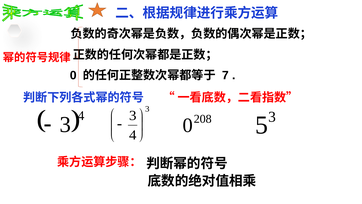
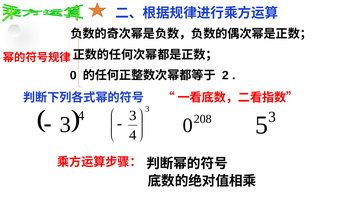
7: 7 -> 2 (225, 75)
